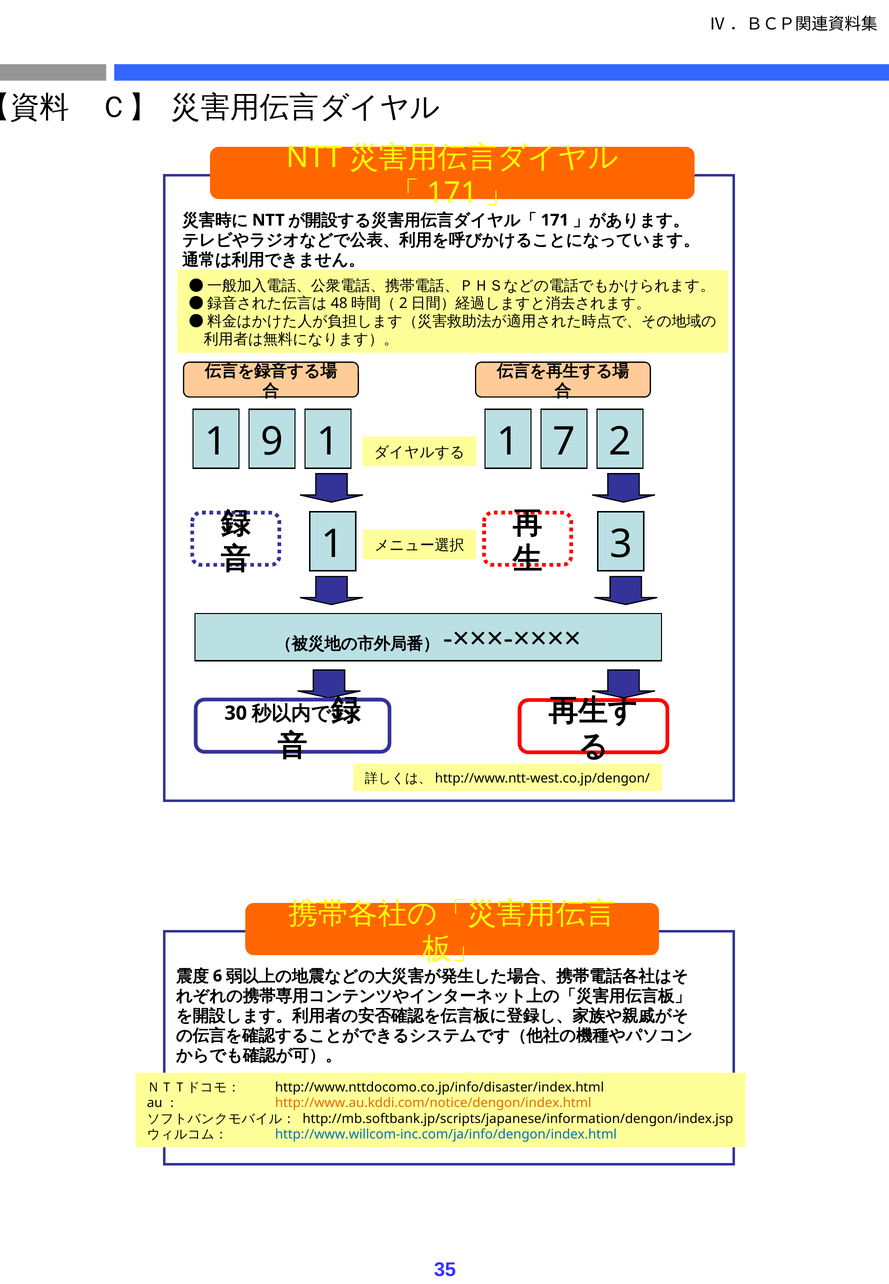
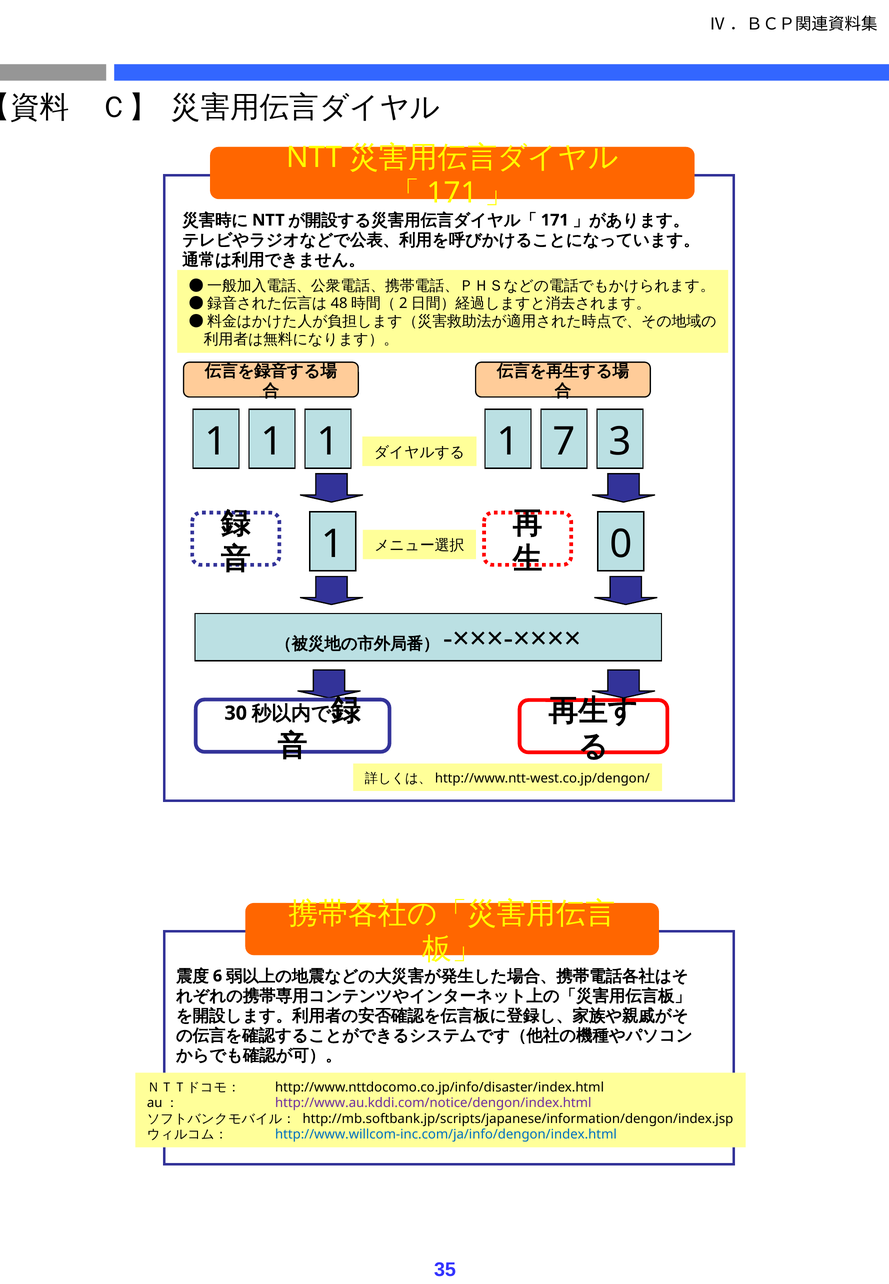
9: 9 -> 1 (272, 442)
2: 2 -> 3 (620, 442)
3: 3 -> 0 (621, 544)
http://www.au.kddi.com/notice/dengon/index.html colour: orange -> purple (433, 1103)
